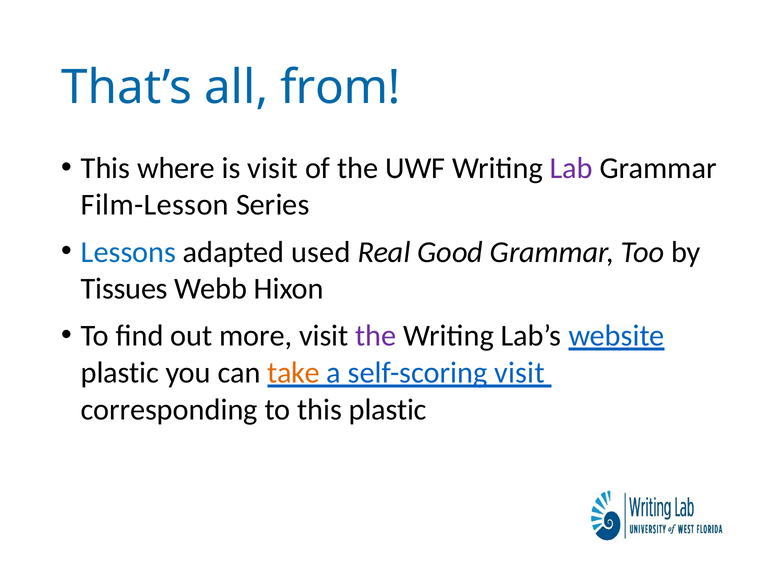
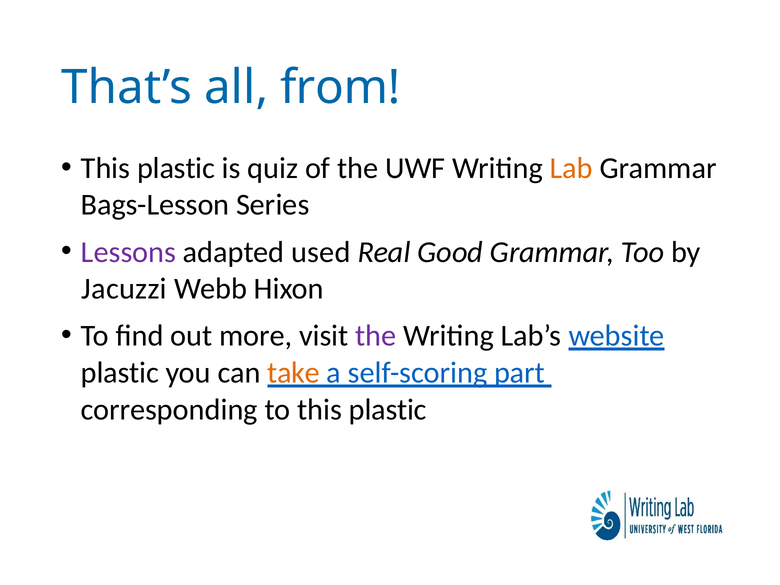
where: where -> plastic (176, 168)
is visit: visit -> quiz (273, 168)
Lab colour: purple -> orange (571, 168)
Film-Lesson: Film-Lesson -> Bags-Lesson (155, 205)
Lessons colour: blue -> purple (129, 252)
Tissues: Tissues -> Jacuzzi (124, 289)
self-scoring visit: visit -> part (520, 373)
